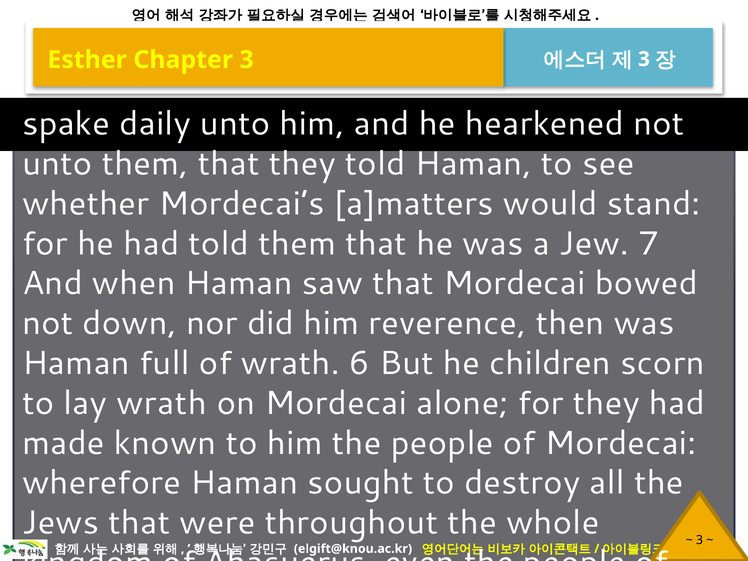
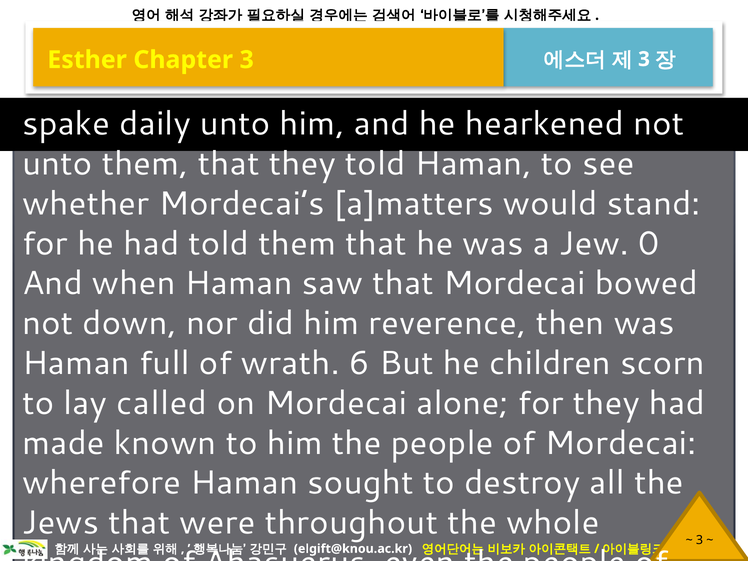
7: 7 -> 0 (649, 244)
lay wrath: wrath -> called (162, 403)
